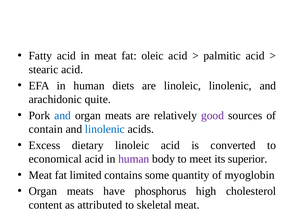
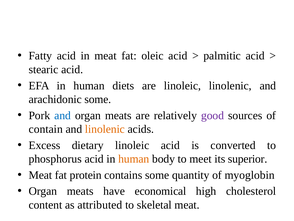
arachidonic quite: quite -> some (98, 99)
linolenic colour: blue -> orange (105, 129)
economical: economical -> phosphorus (55, 159)
human colour: purple -> orange (134, 159)
limited: limited -> protein (86, 175)
phosphorus: phosphorus -> economical (160, 191)
